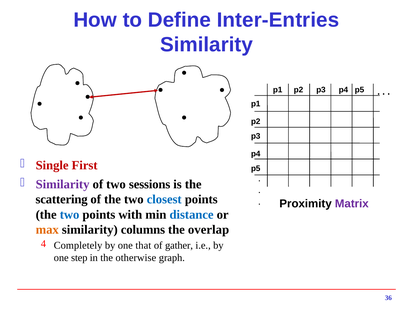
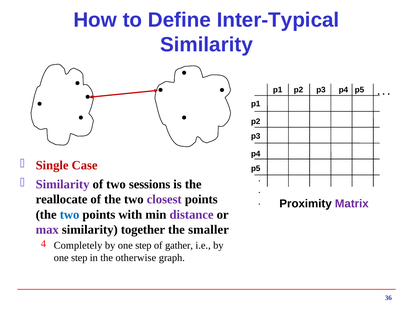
Inter-Entries: Inter-Entries -> Inter-Typical (278, 20)
First: First -> Case (85, 165)
scattering: scattering -> reallocate (62, 199)
closest colour: blue -> purple (164, 199)
distance colour: blue -> purple (192, 214)
max colour: orange -> purple (47, 230)
columns: columns -> together (143, 230)
overlap: overlap -> smaller (209, 230)
that: that -> step (143, 245)
